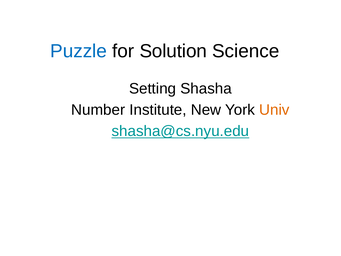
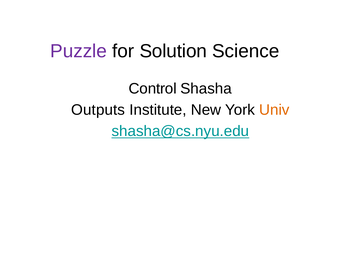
Puzzle colour: blue -> purple (79, 51)
Setting: Setting -> Control (153, 89)
Number: Number -> Outputs (98, 110)
